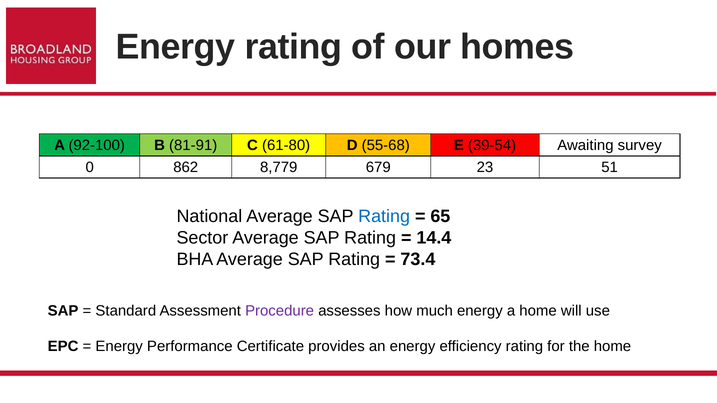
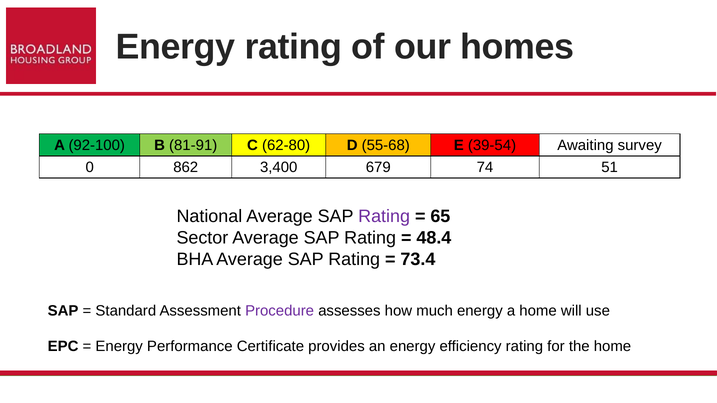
61-80: 61-80 -> 62-80 (286, 145)
8,779: 8,779 -> 3,400 (279, 167)
23: 23 -> 74 (485, 167)
Rating colour: blue -> purple (384, 217)
14.4: 14.4 -> 48.4 (434, 238)
